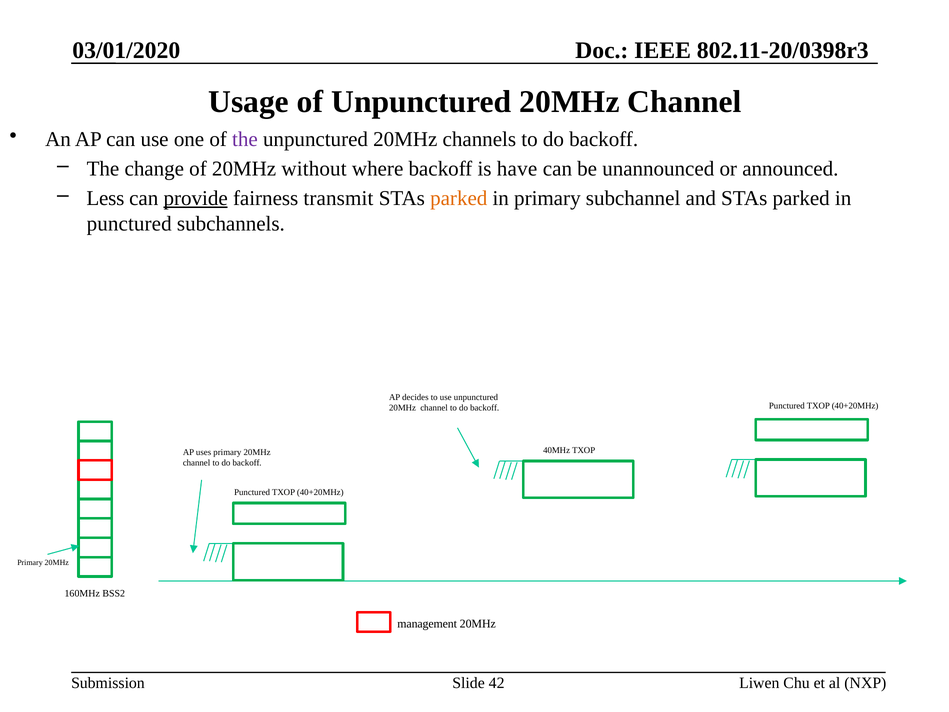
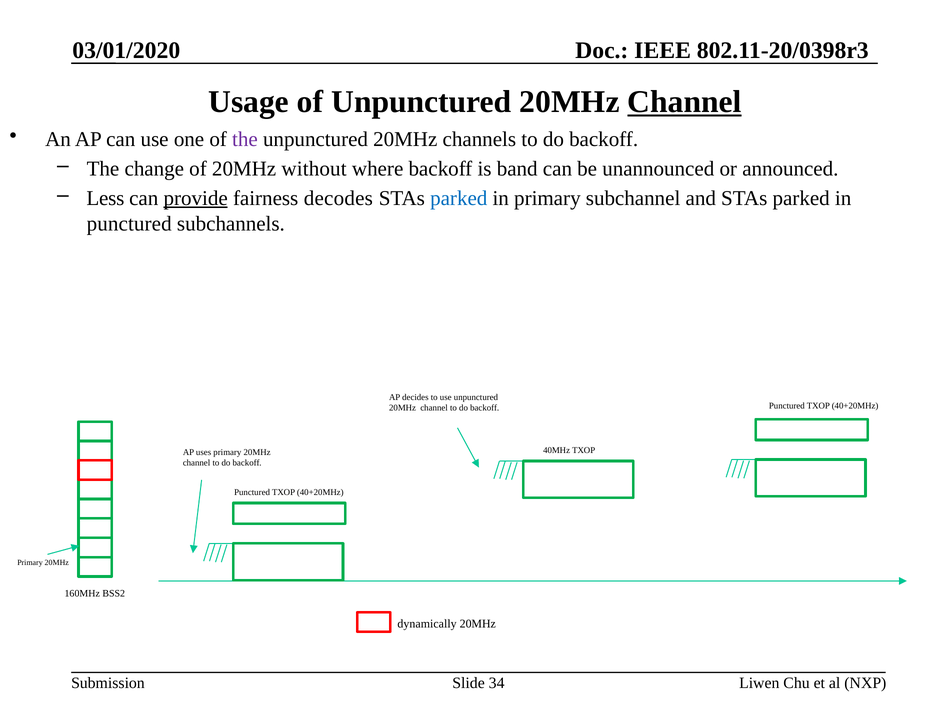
Channel underline: none -> present (685, 102)
have: have -> band (517, 169)
transmit: transmit -> decodes (338, 198)
parked colour: orange -> blue (459, 198)
management: management -> dynamically (427, 624)
42: 42 -> 34 (497, 683)
